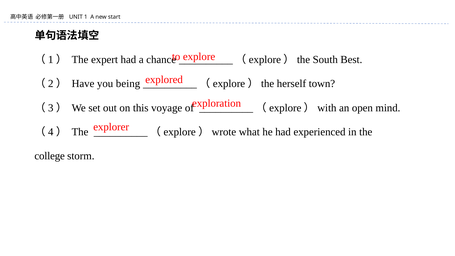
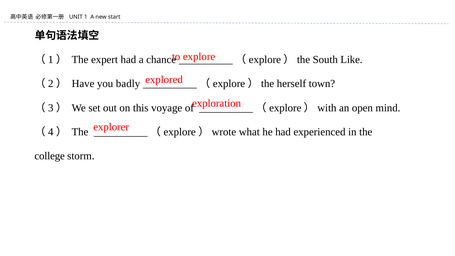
Best: Best -> Like (351, 60)
being: being -> badly (128, 84)
